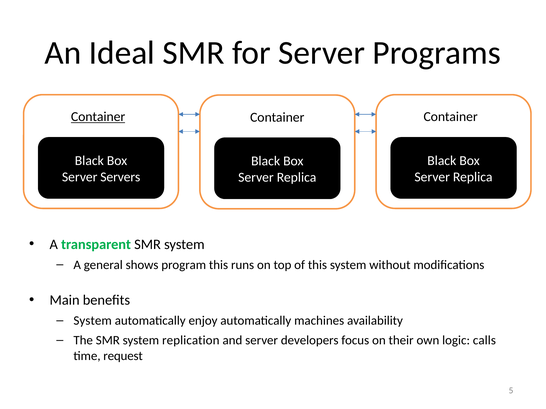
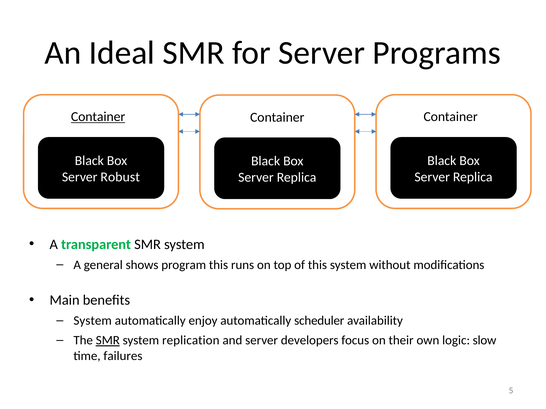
Servers: Servers -> Robust (120, 177)
machines: machines -> scheduler (319, 321)
SMR underline: none -> present (108, 341)
calls: calls -> slow (485, 341)
request: request -> failures (123, 356)
